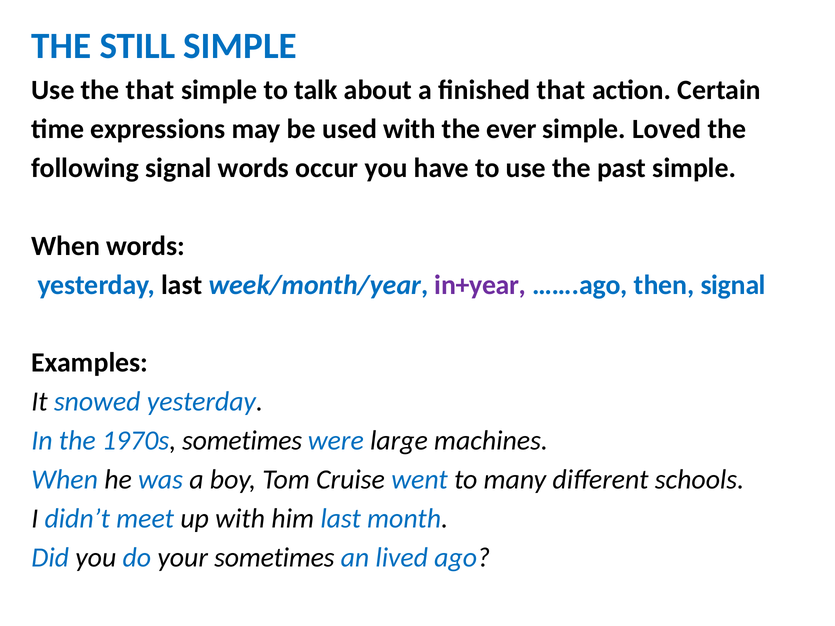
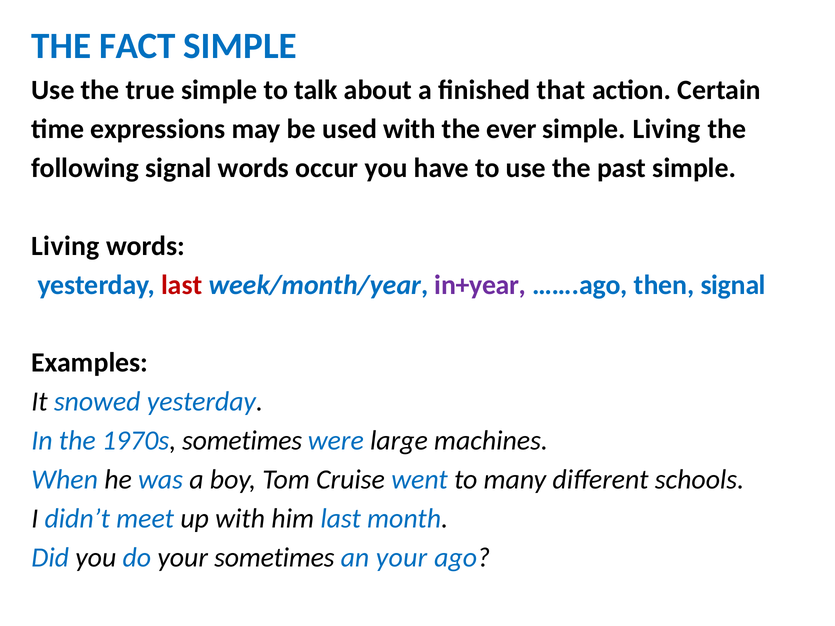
STILL: STILL -> FACT (137, 46)
the that: that -> true (150, 90)
Loved: Loved -> Living (667, 129)
When: When -> Living (65, 246)
last colour: black -> red (182, 285)
an lived: lived -> your (402, 558)
